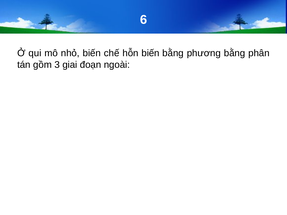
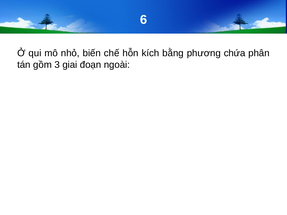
hỗn biến: biến -> kích (150, 53)
phương bằng: bằng -> chứa (235, 53)
